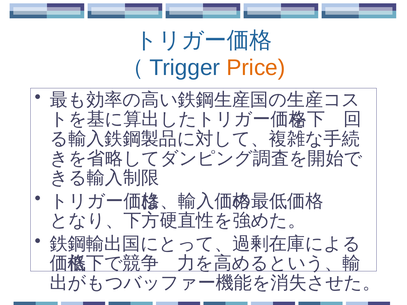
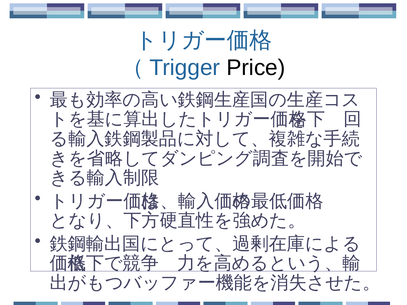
Price colour: orange -> black (256, 68)
